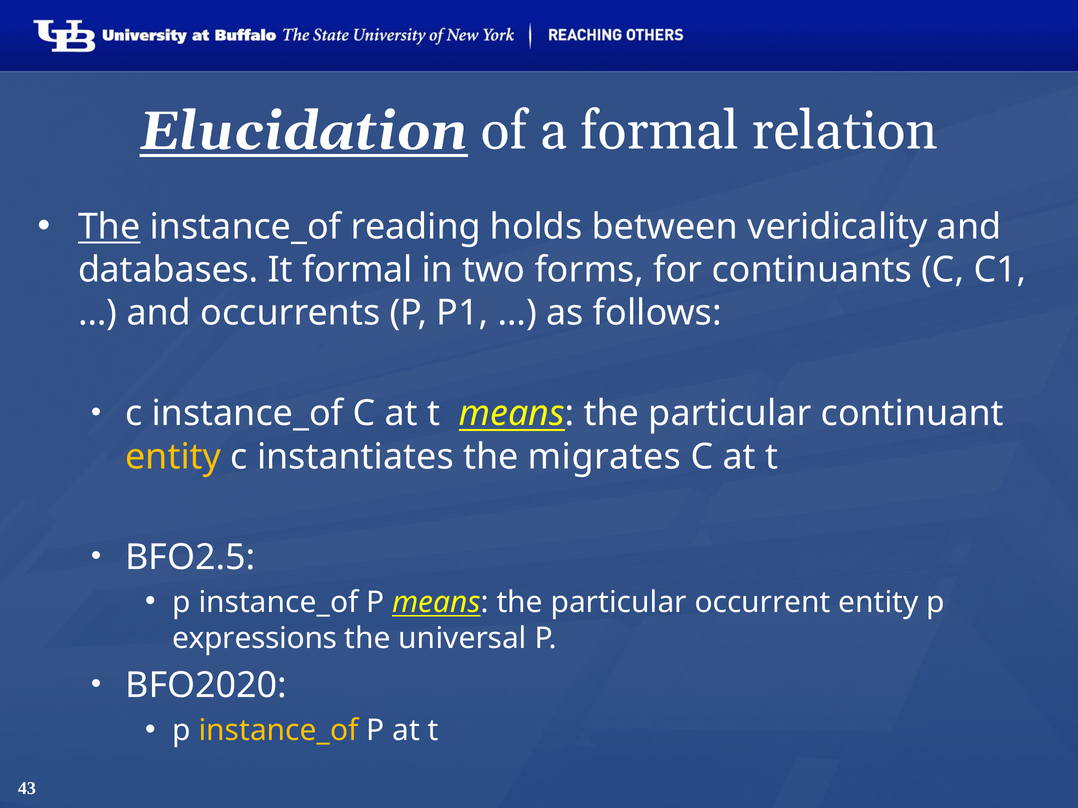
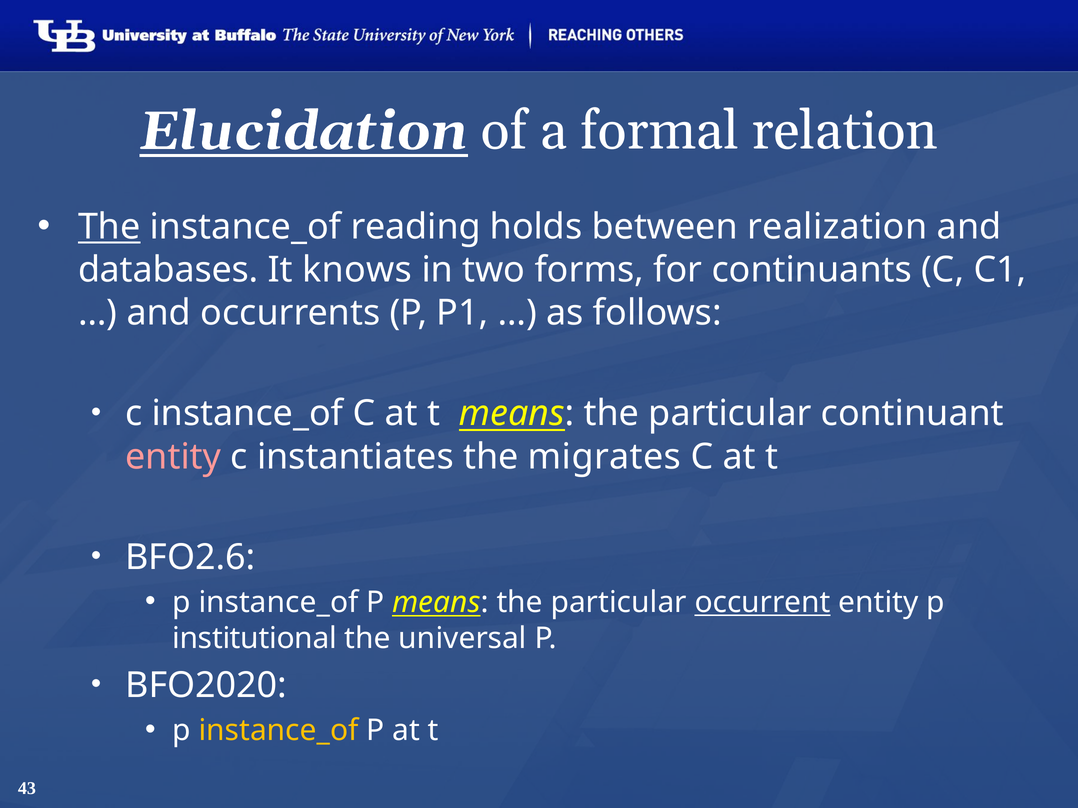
veridicality: veridicality -> realization (837, 227)
It formal: formal -> knows (357, 270)
entity colour: yellow -> pink (173, 457)
BFO2.5: BFO2.5 -> BFO2.6 (190, 558)
occurrent underline: none -> present (763, 603)
expressions: expressions -> institutional (255, 639)
